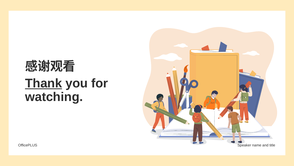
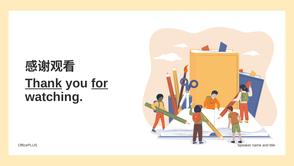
for underline: none -> present (100, 83)
